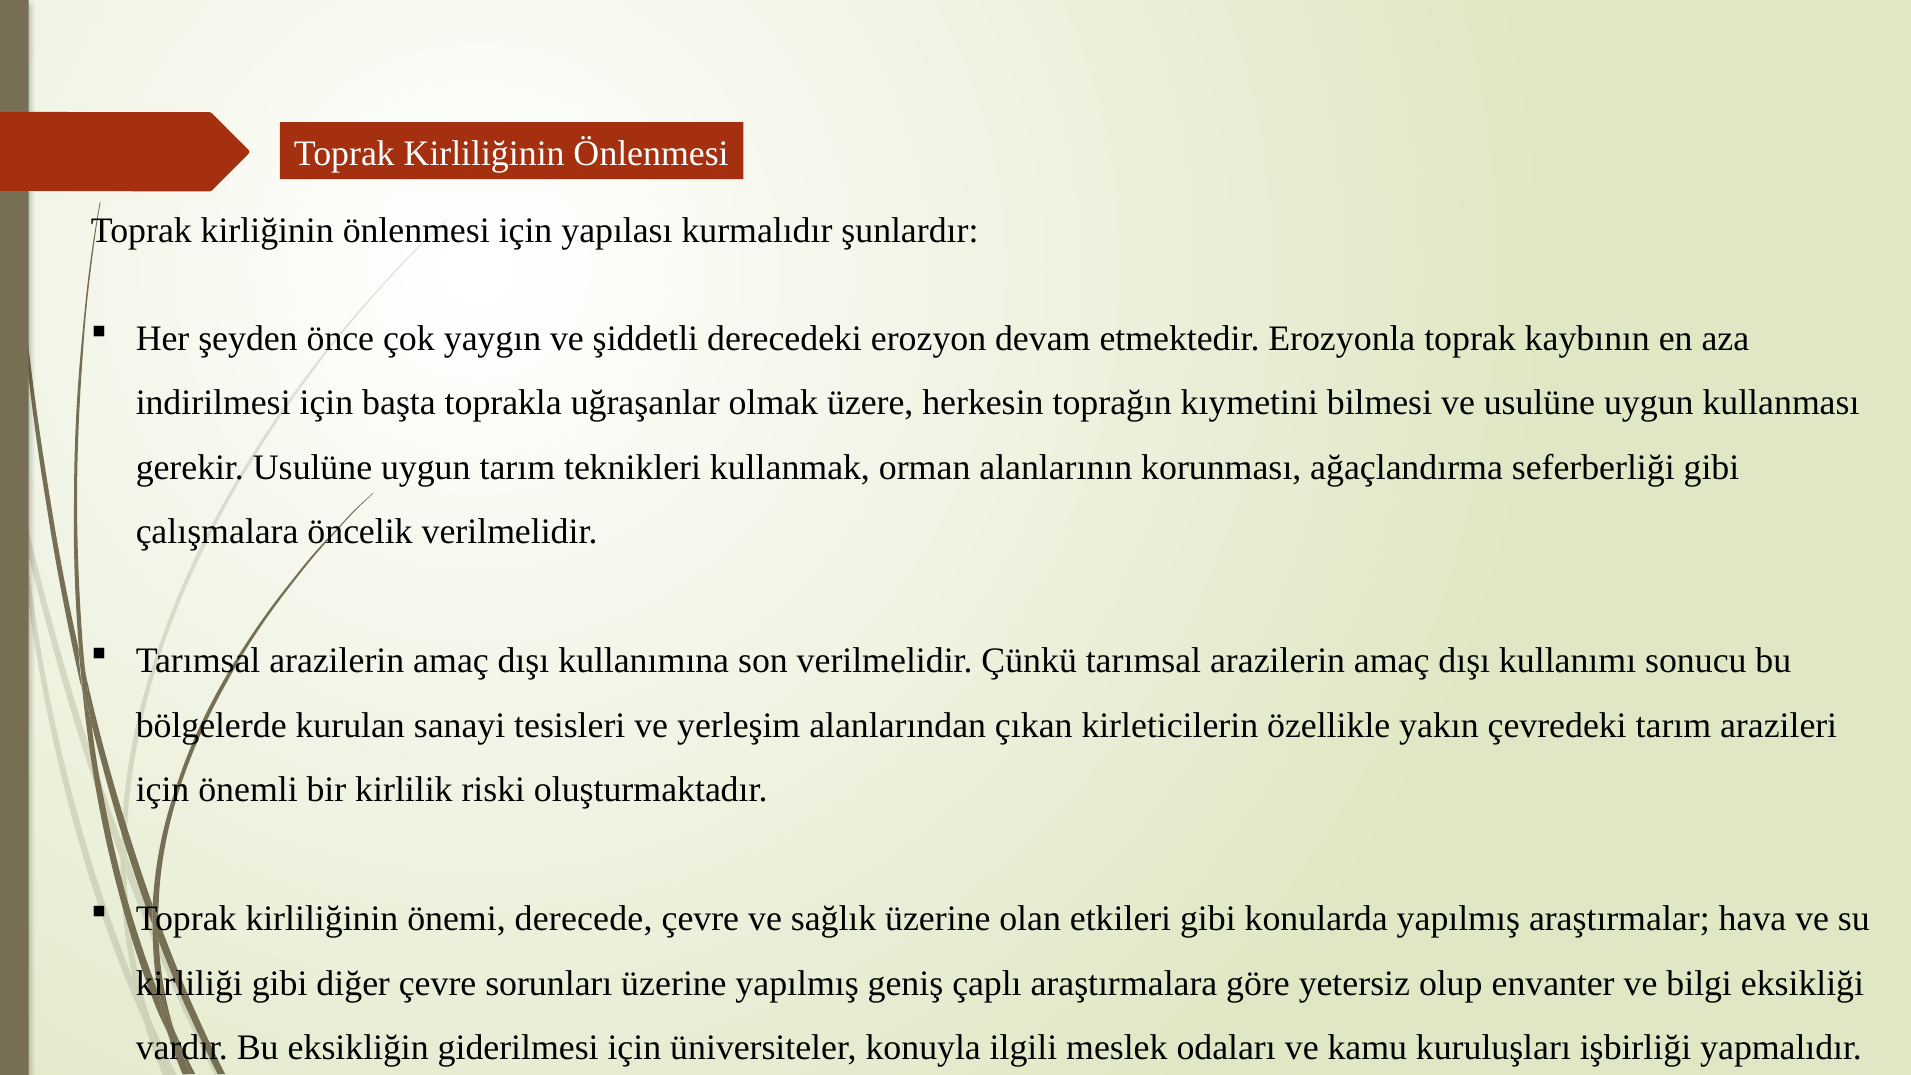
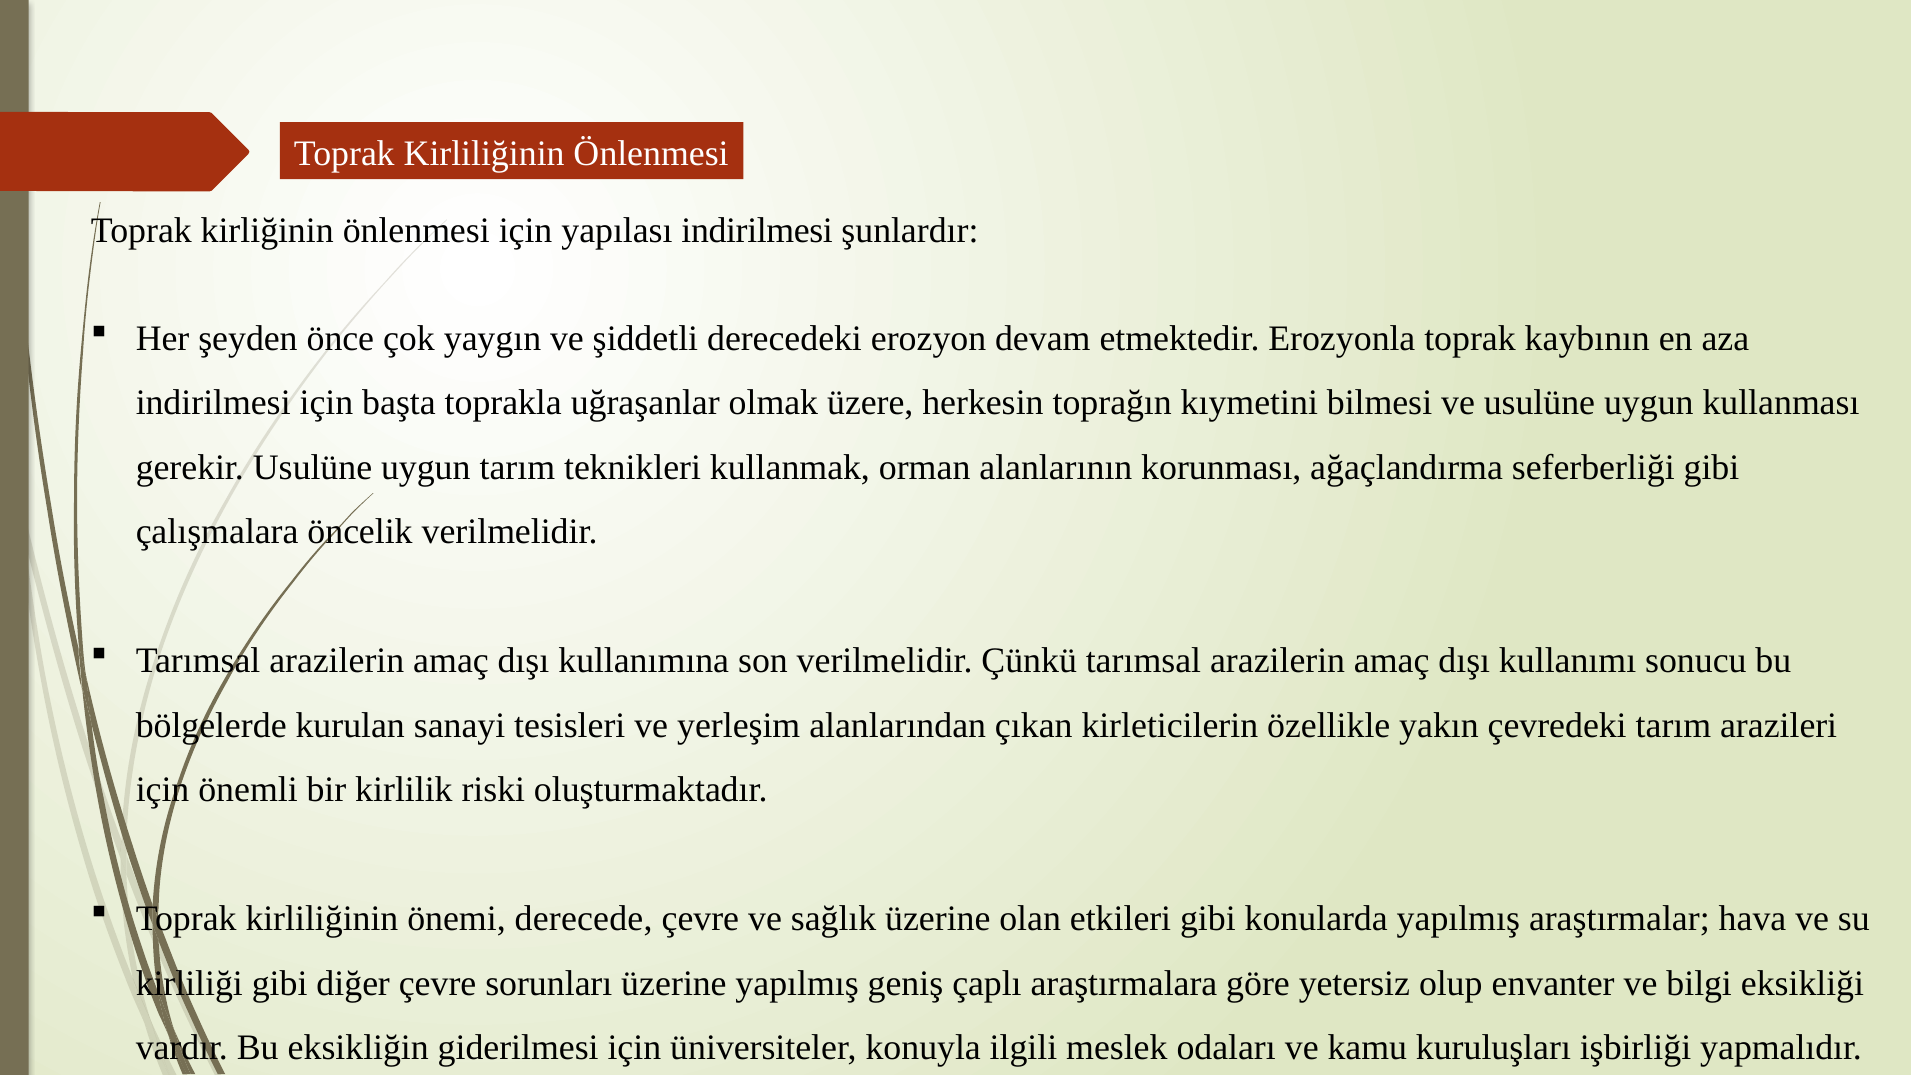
yapılası kurmalıdır: kurmalıdır -> indirilmesi (757, 231)
